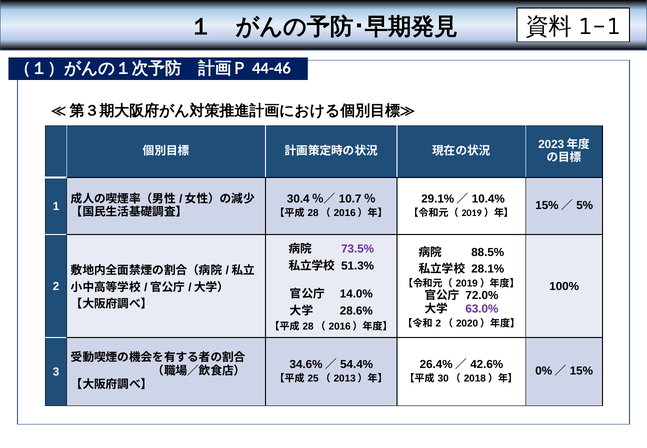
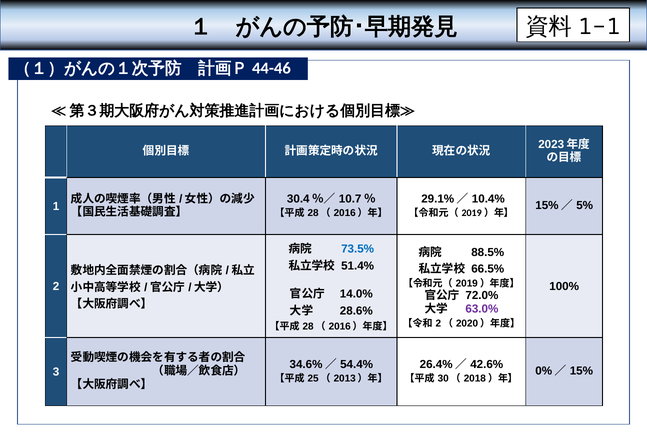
73.5% colour: purple -> blue (358, 249)
51.3%: 51.3% -> 51.4% (358, 266)
28.1%: 28.1% -> 66.5% (488, 269)
